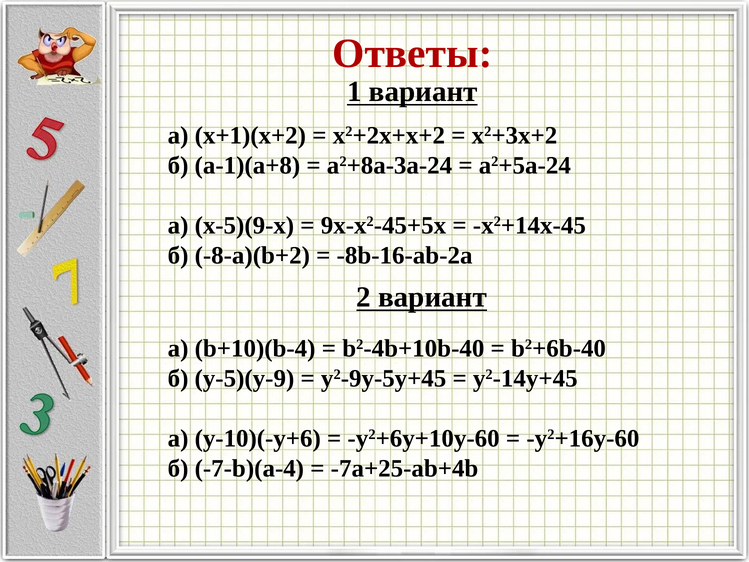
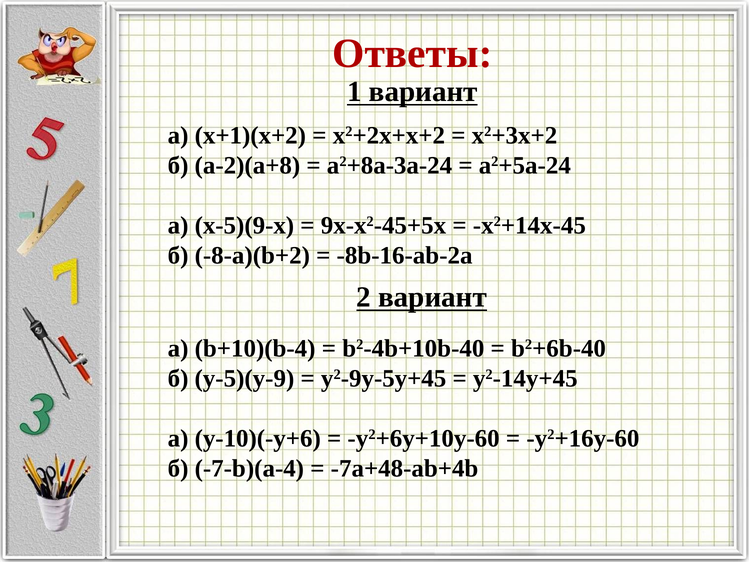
a-1)(a+8: a-1)(a+8 -> a-2)(a+8 (247, 165)
-7a+25-ab+4b: -7a+25-ab+4b -> -7a+48-ab+4b (405, 468)
